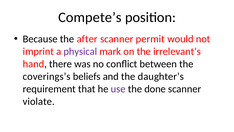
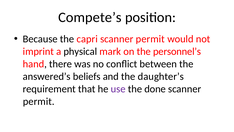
after: after -> capri (87, 39)
physical colour: purple -> black (80, 51)
irrelevant’s: irrelevant’s -> personnel’s (177, 51)
coverings’s: coverings’s -> answered’s (47, 76)
violate: violate -> permit (39, 101)
